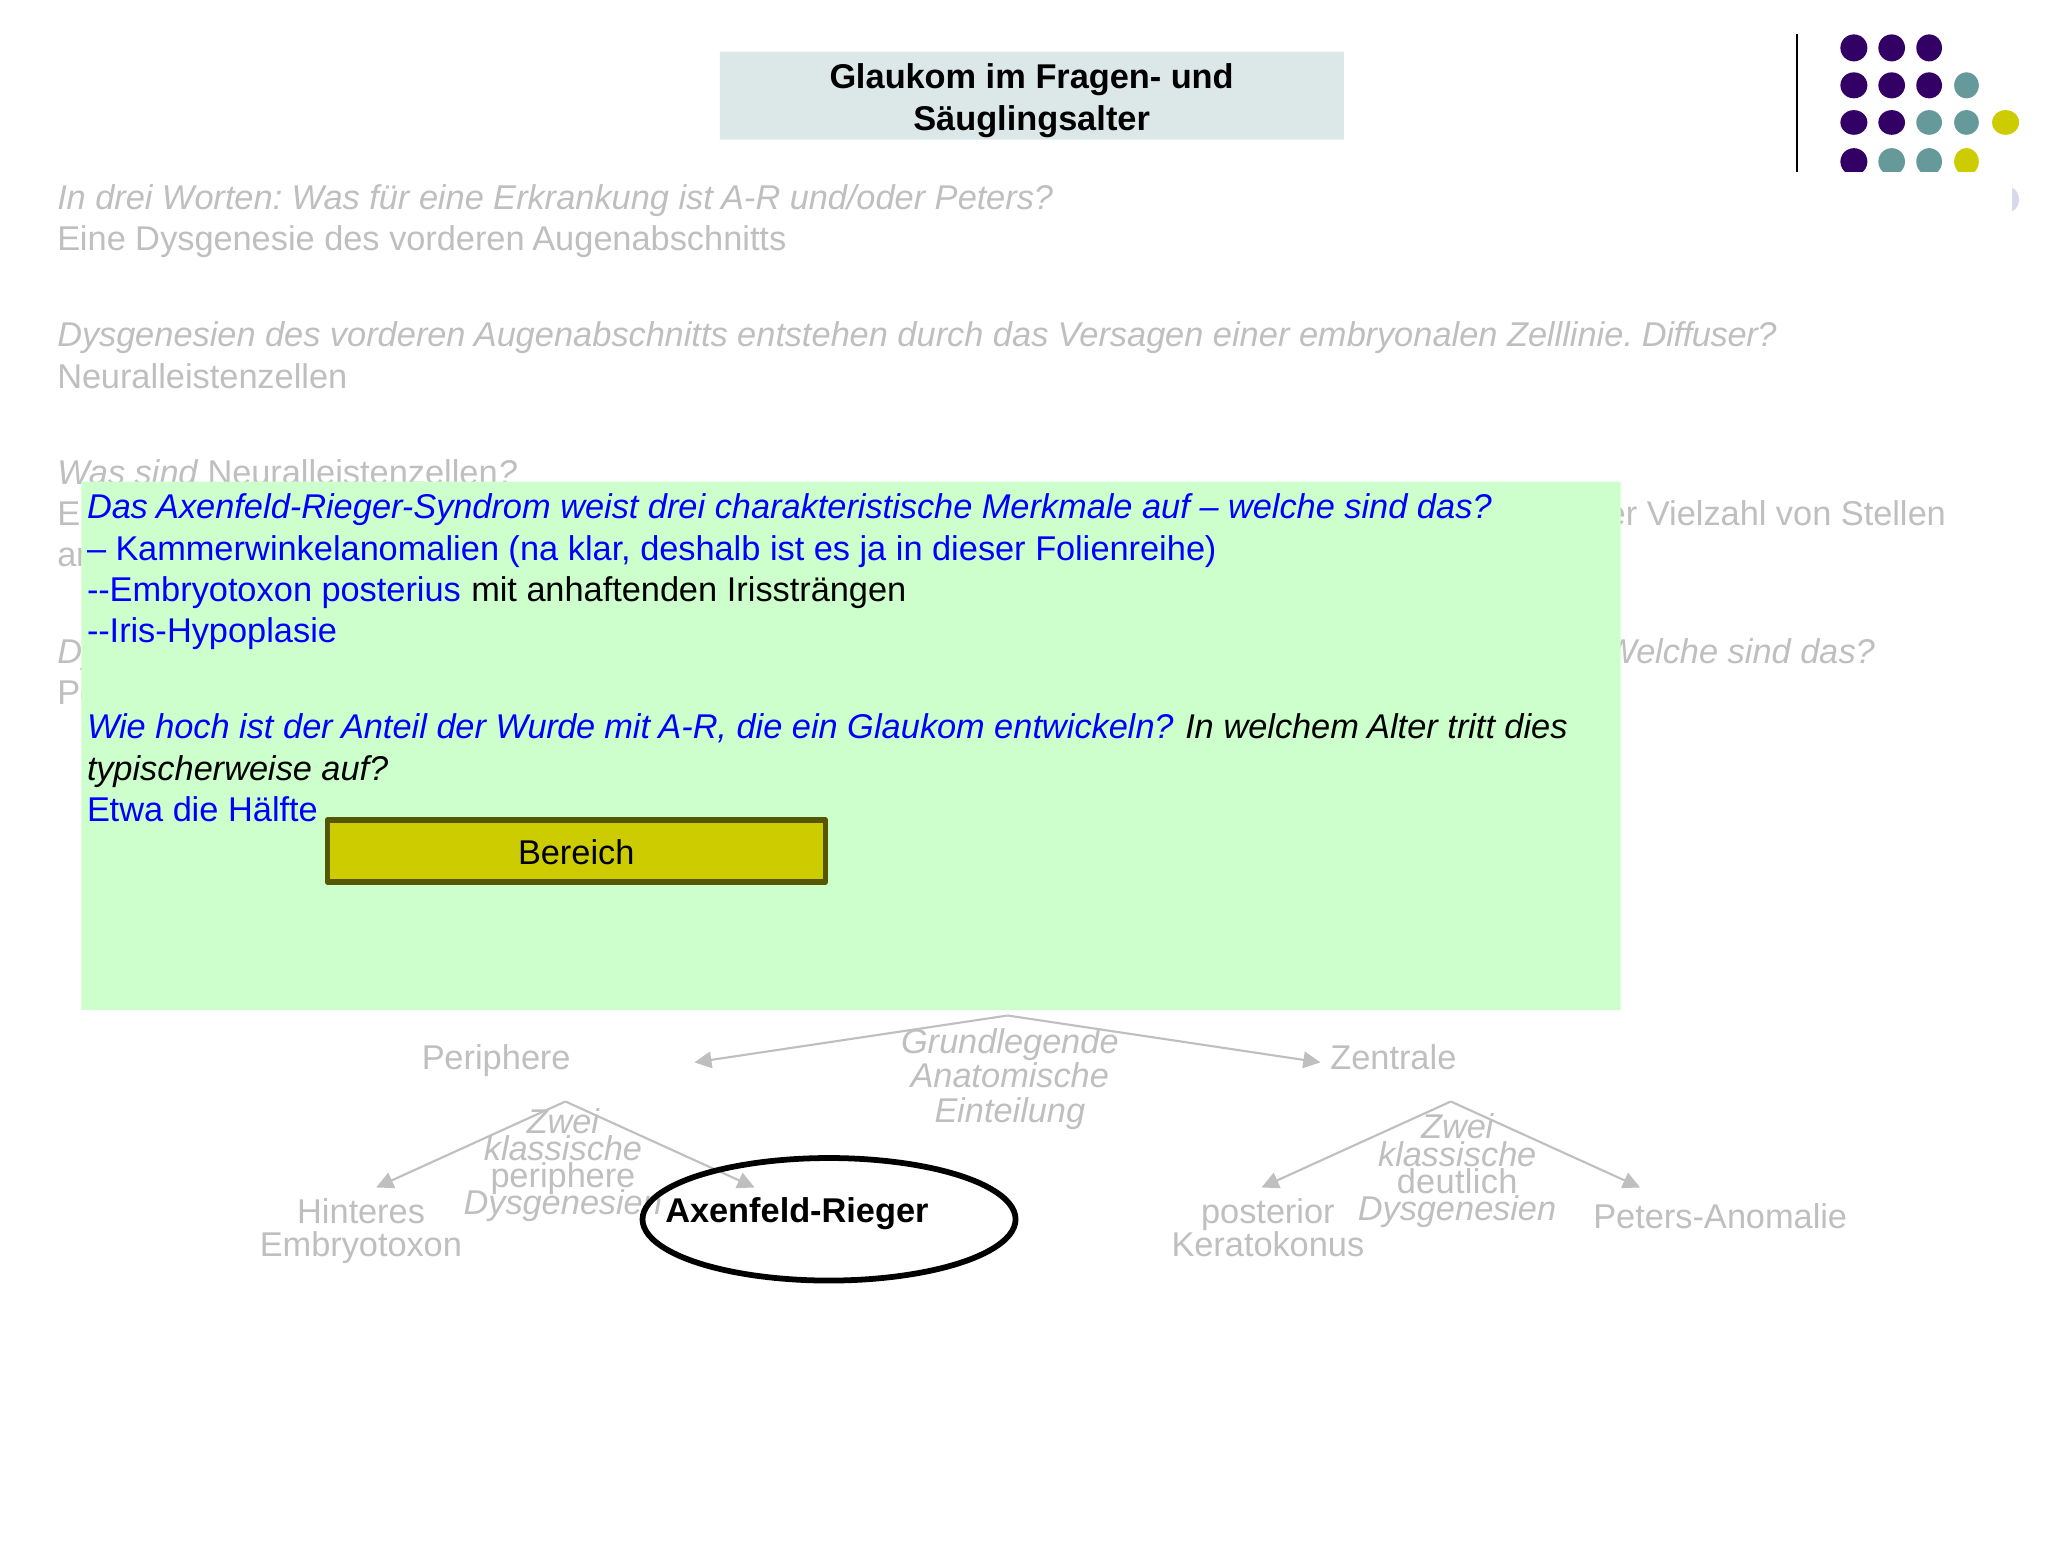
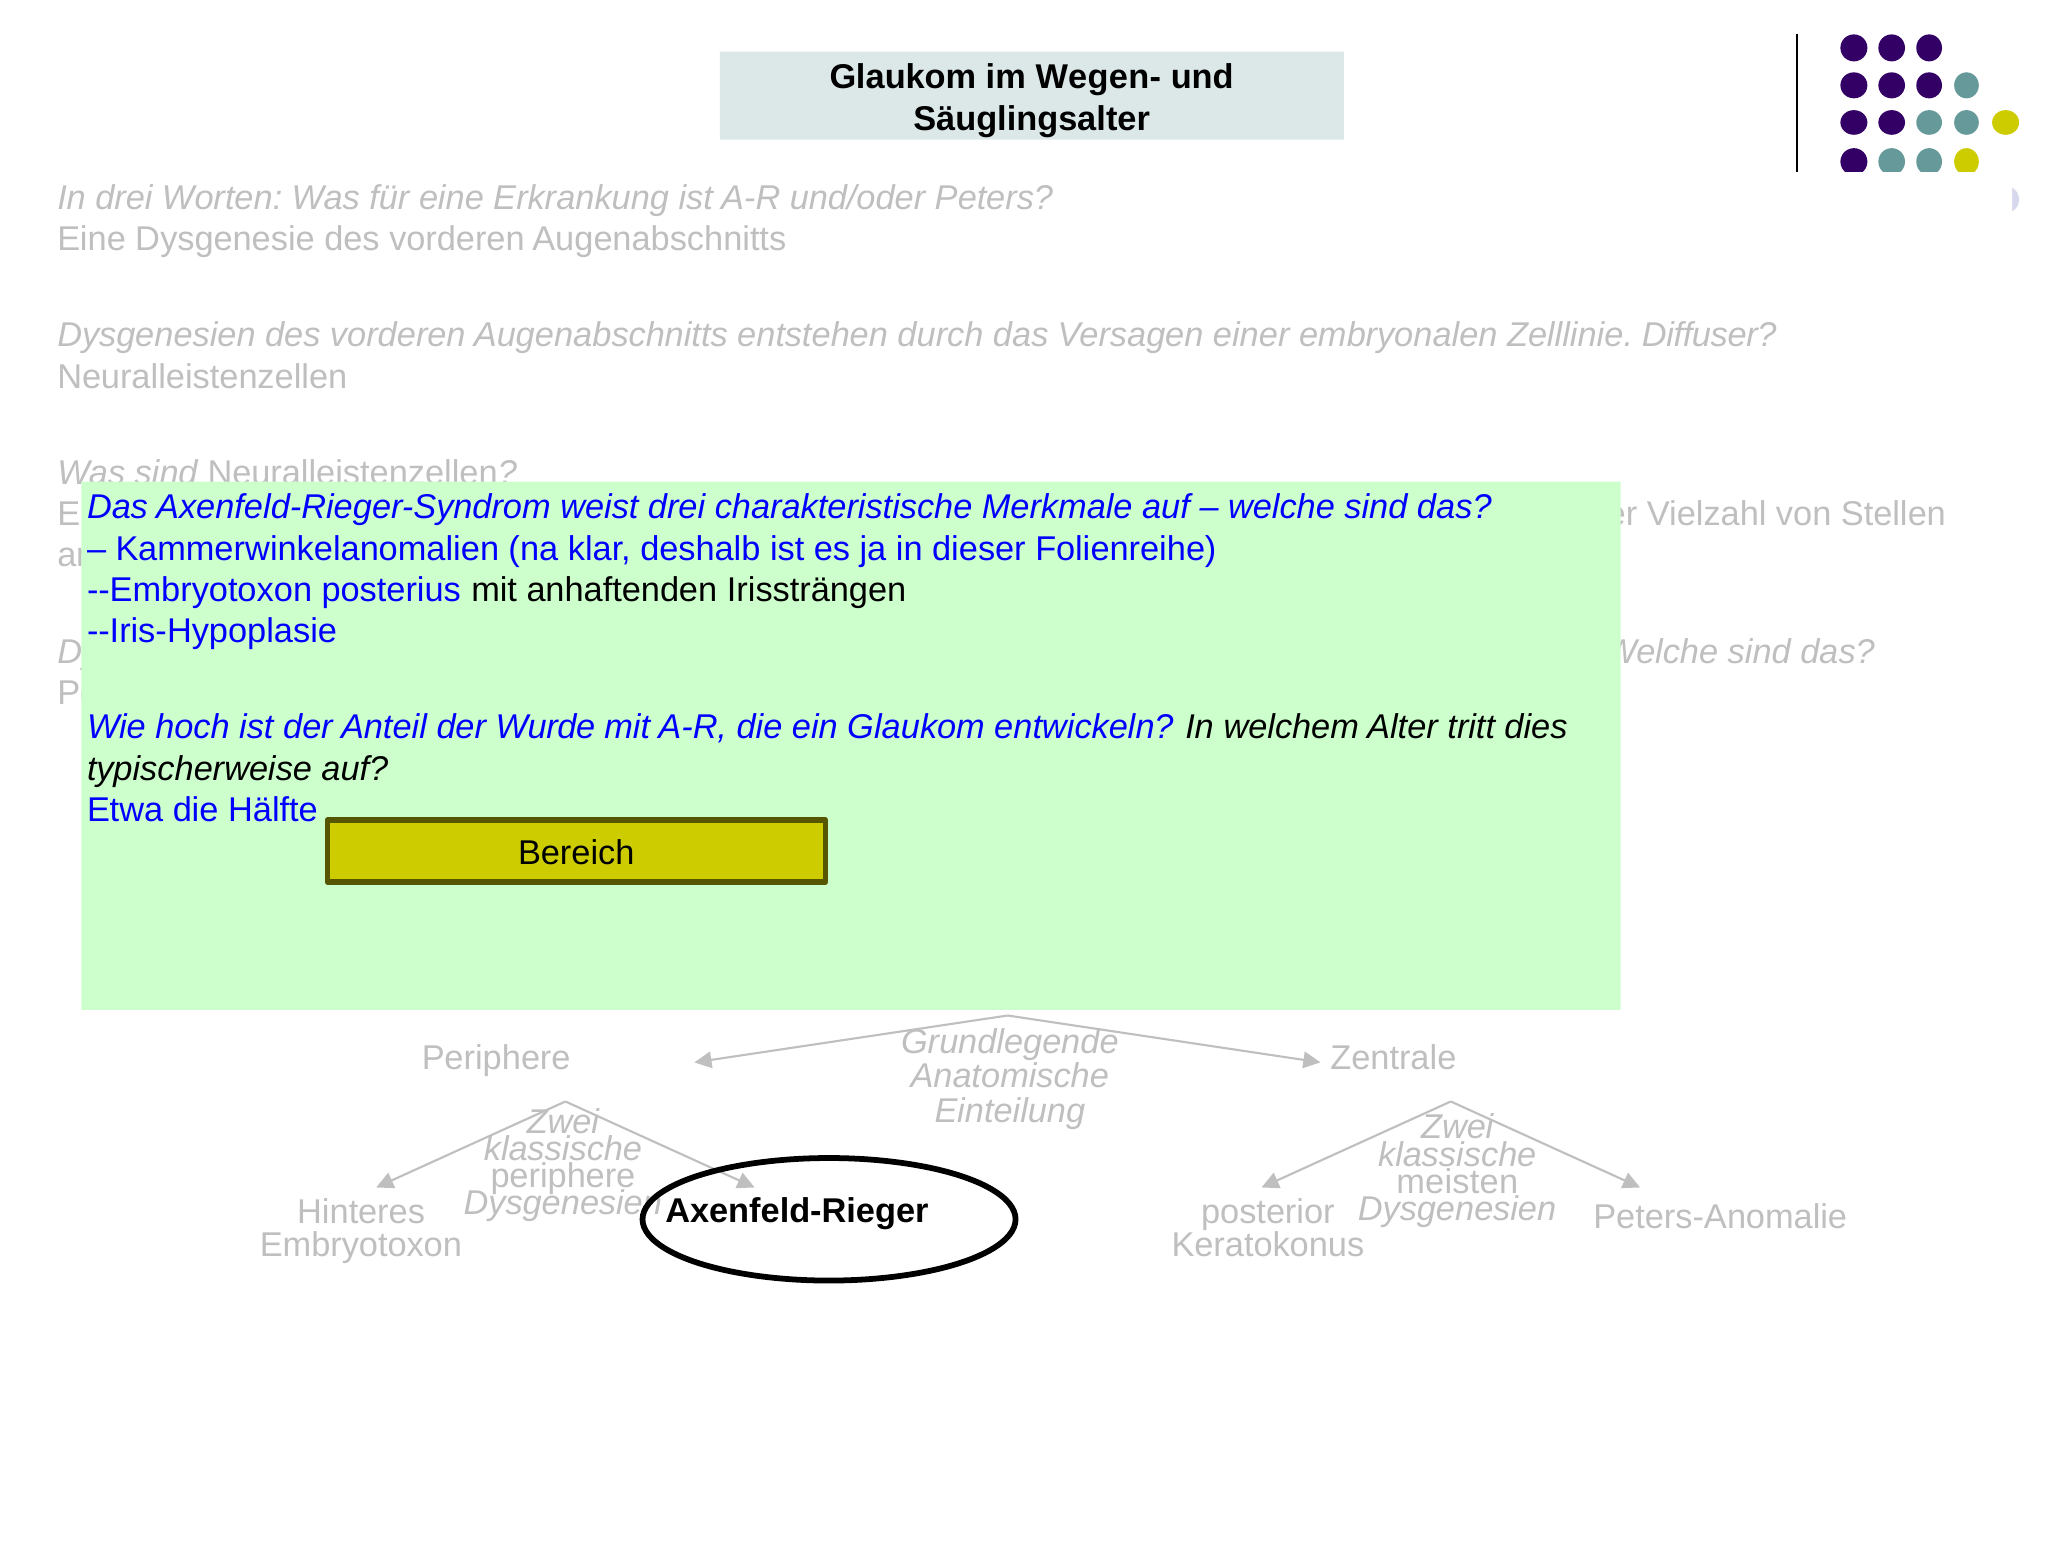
Fragen-: Fragen- -> Wegen- (1098, 77)
deutlich: deutlich -> meisten (1457, 1182)
